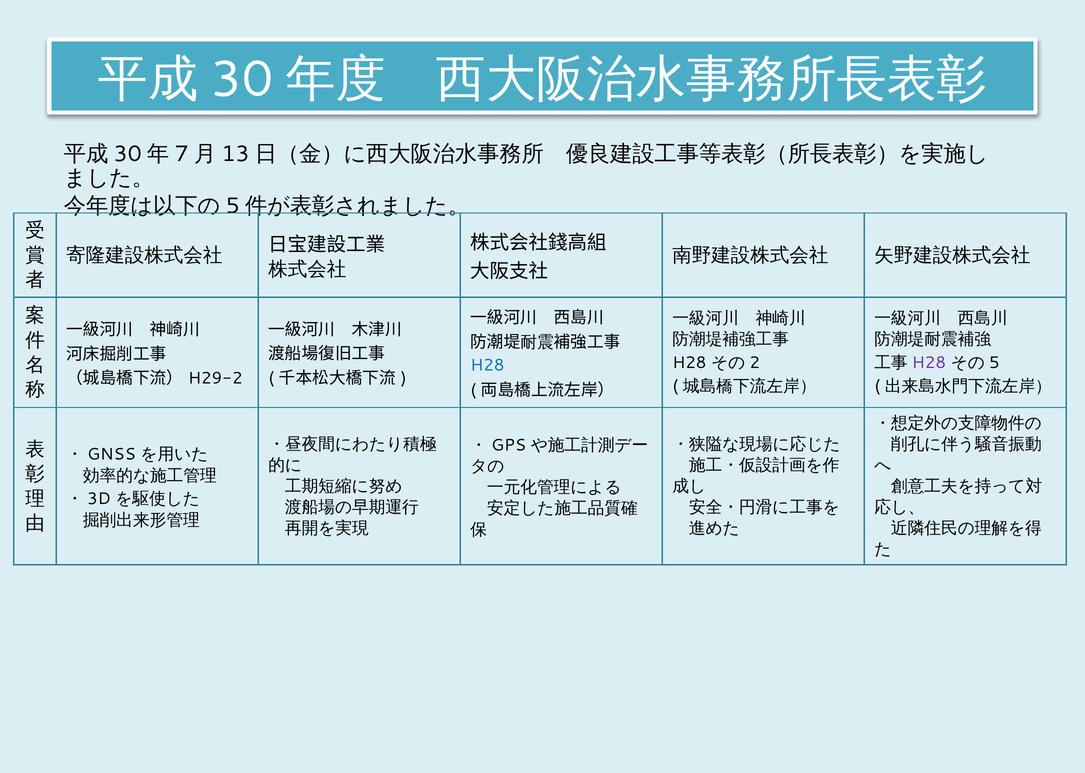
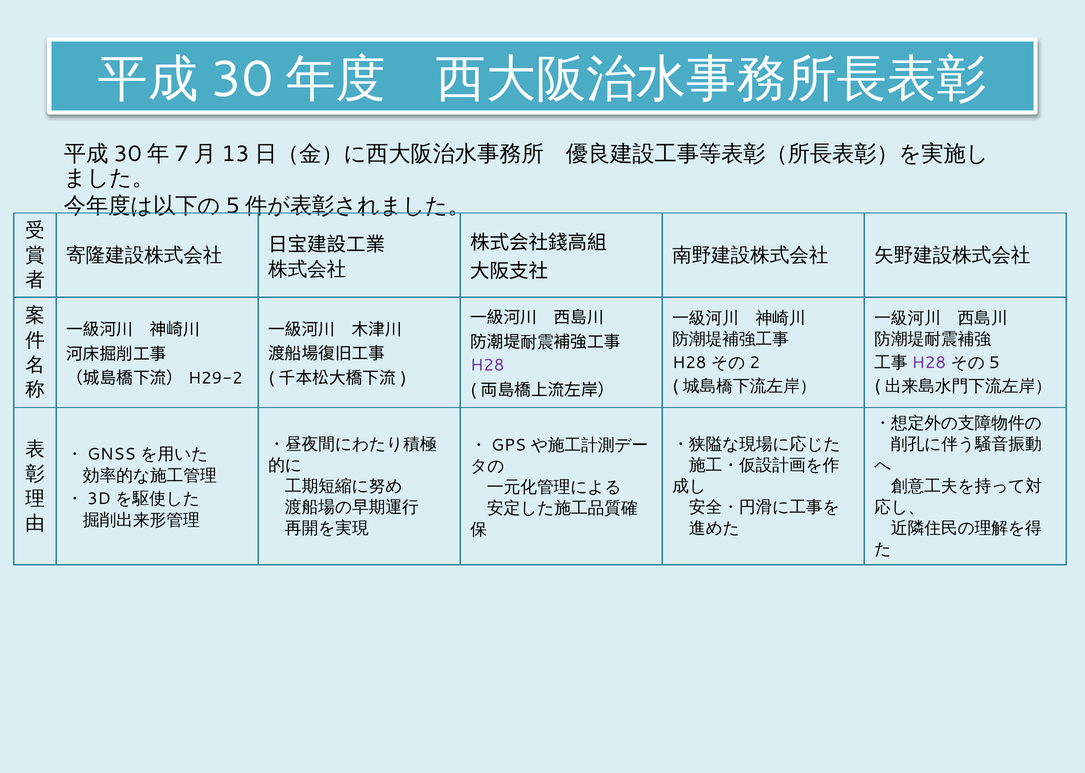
H28 colour: blue -> purple (487, 365)
